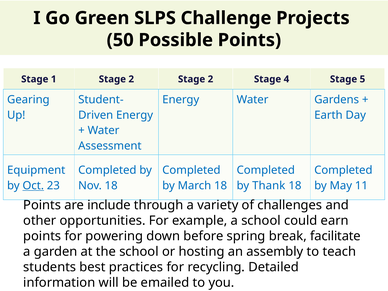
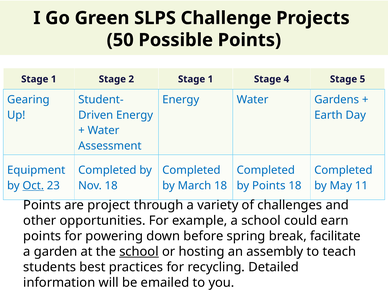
2 Stage 2: 2 -> 1 (210, 79)
by Thank: Thank -> Points (269, 186)
include: include -> project (109, 205)
school underline: none -> present (139, 252)
